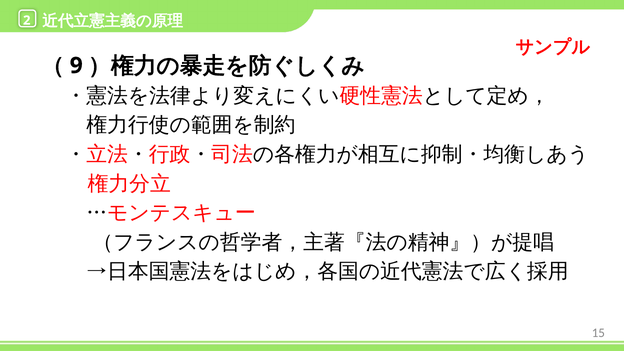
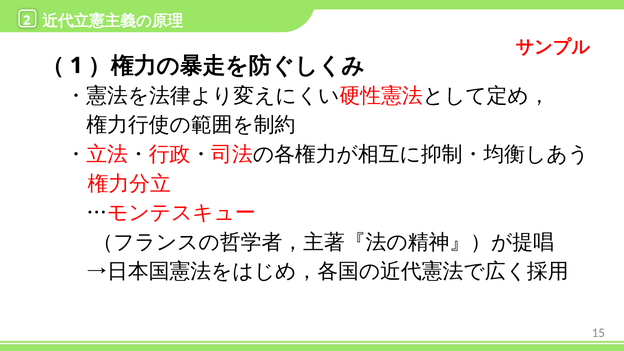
9: 9 -> 1 (76, 66)
